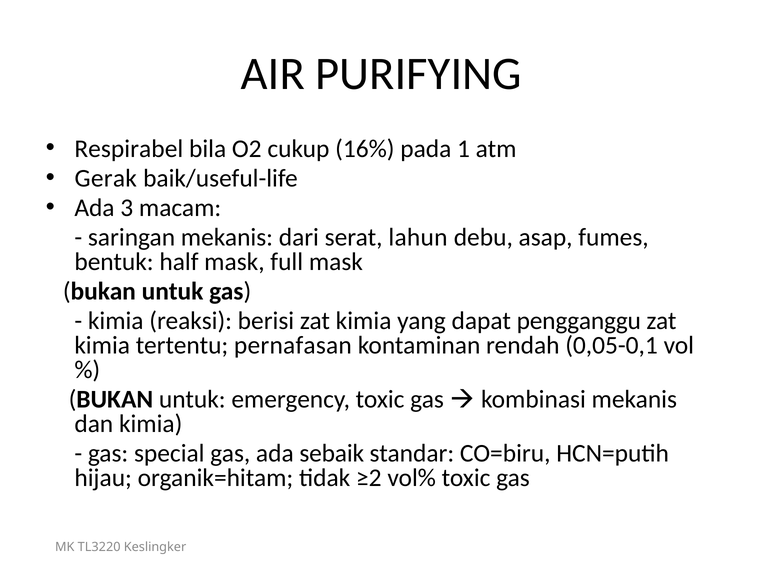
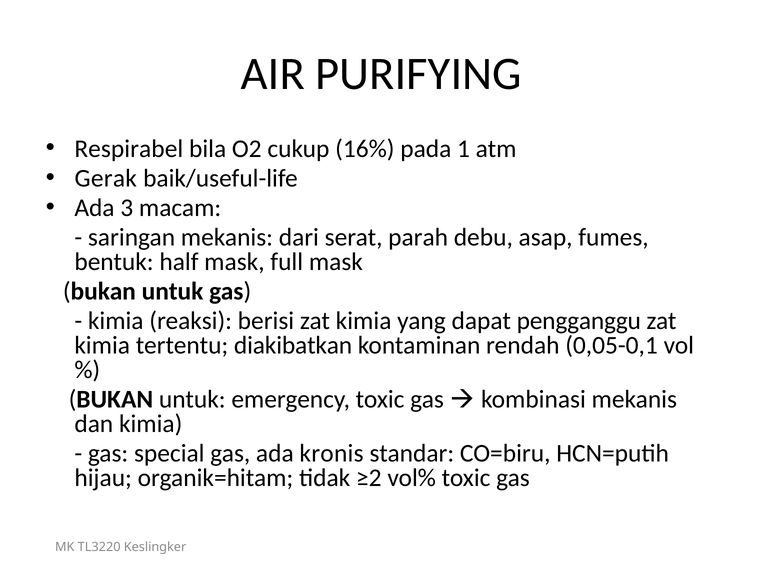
lahun: lahun -> parah (418, 237)
pernafasan: pernafasan -> diakibatkan (293, 345)
sebaik: sebaik -> kronis (332, 453)
